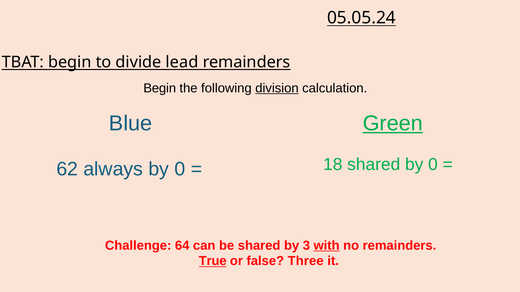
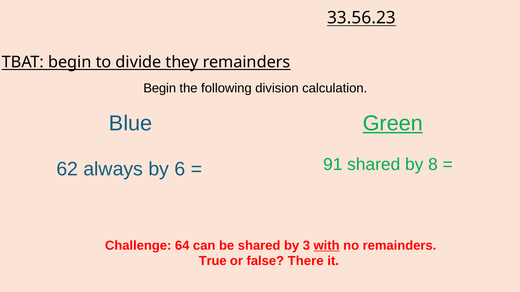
05.05.24: 05.05.24 -> 33.56.23 (361, 18)
lead: lead -> they (182, 62)
division underline: present -> none (277, 88)
0: 0 -> 6 (180, 169)
18: 18 -> 91 (333, 165)
shared by 0: 0 -> 8 (433, 165)
True underline: present -> none (213, 261)
Three: Three -> There (306, 261)
